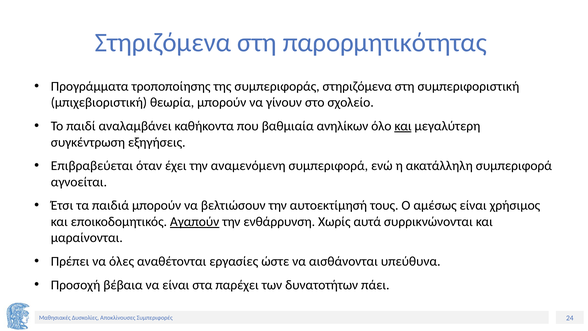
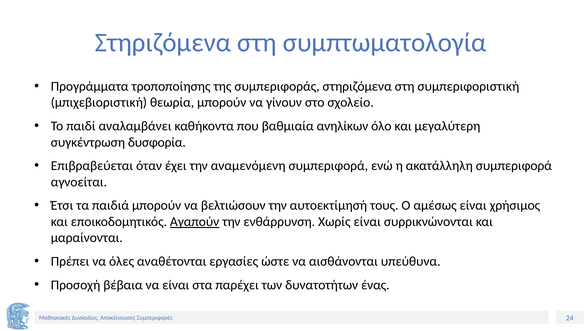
παρορμητικότητας: παρορμητικότητας -> συμπτωματολογία (385, 43)
και underline: present -> none (403, 126)
εξηγήσεις: εξηγήσεις -> δυσφορία (157, 142)
Χωρίς αυτά: αυτά -> είναι (367, 221)
πάει: πάει -> ένας (375, 285)
